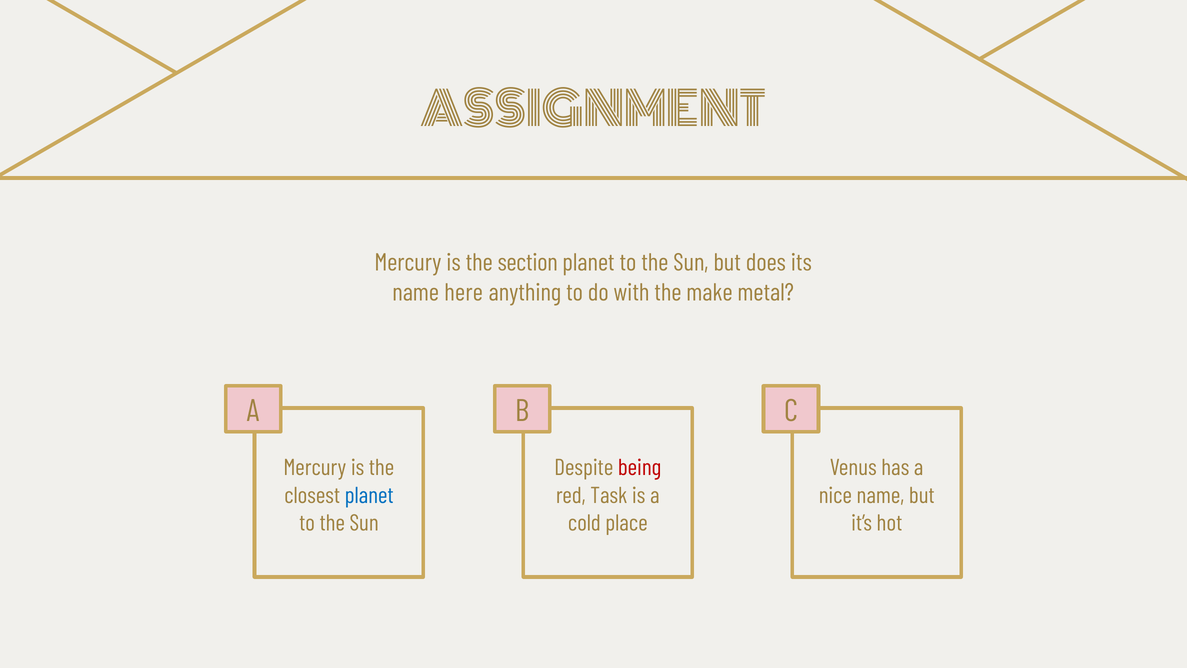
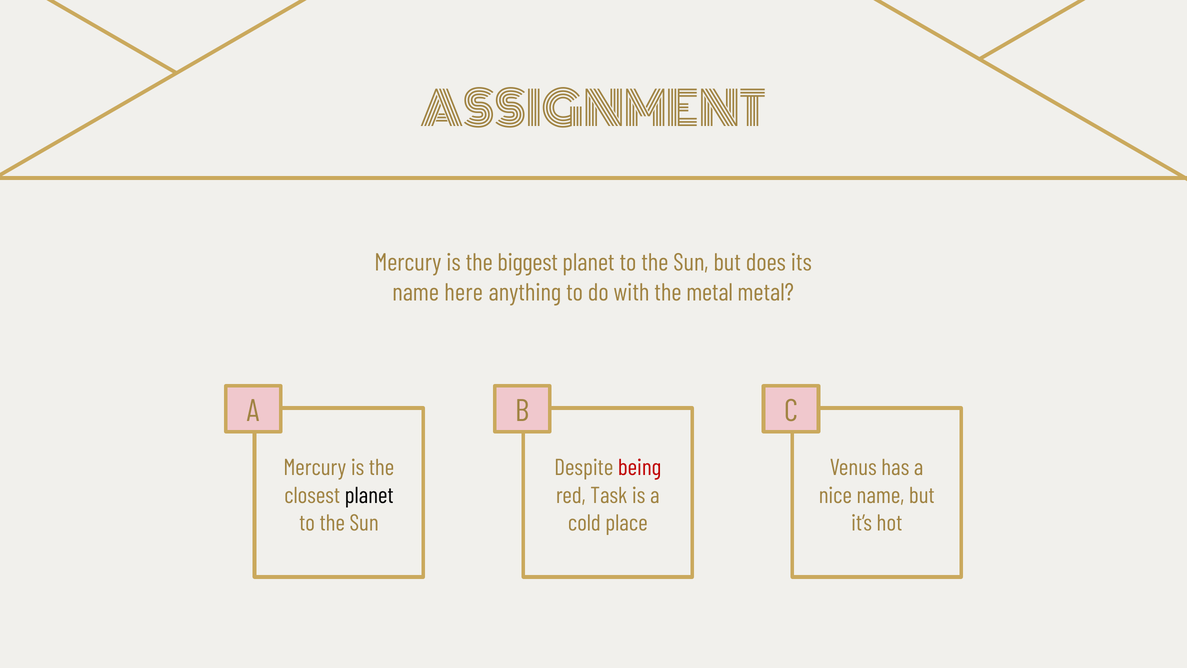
section: section -> biggest (528, 263)
the make: make -> metal (710, 292)
planet colour: blue -> black (369, 495)
